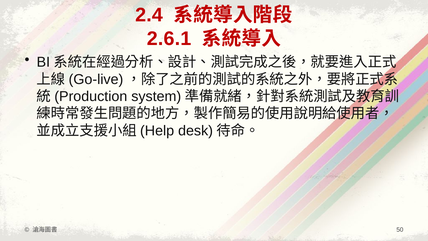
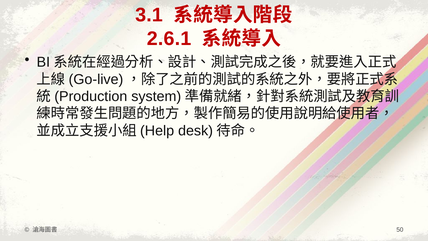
2.4: 2.4 -> 3.1 (149, 15)
